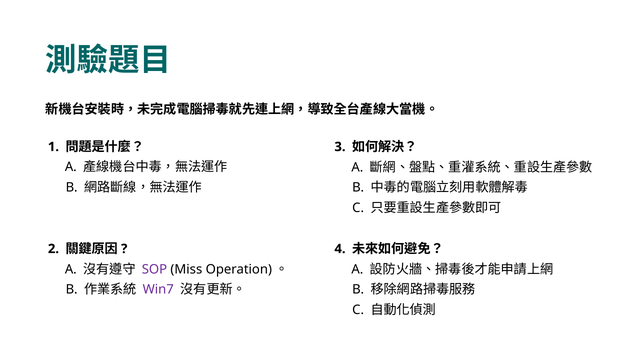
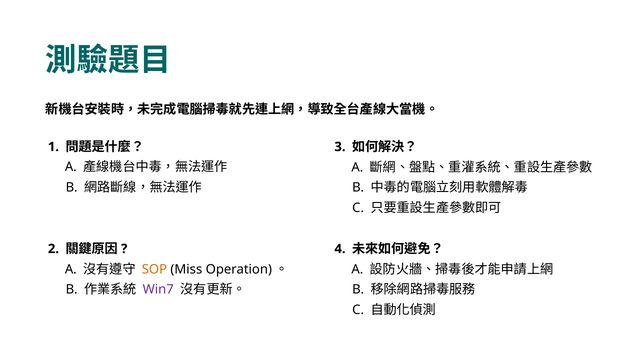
SOP colour: purple -> orange (154, 269)
